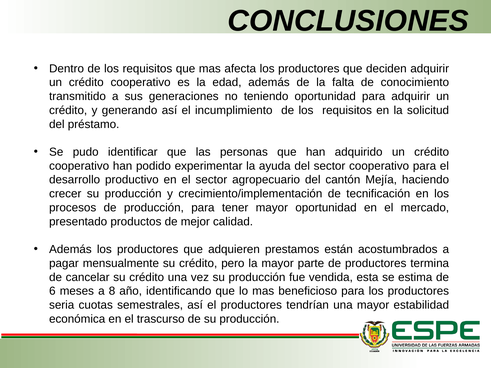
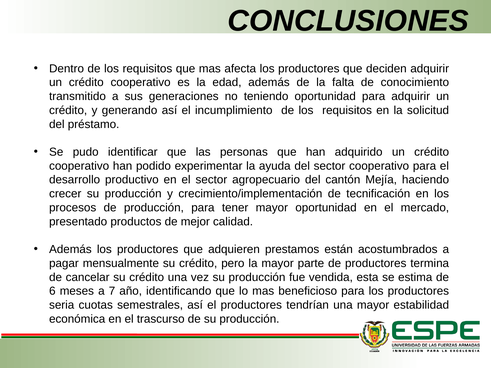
8: 8 -> 7 (112, 291)
